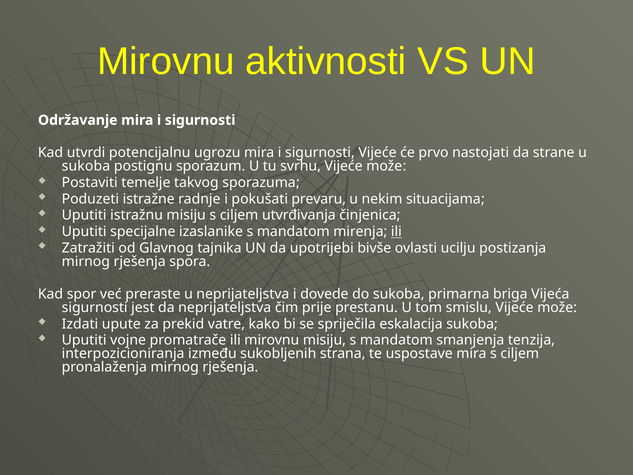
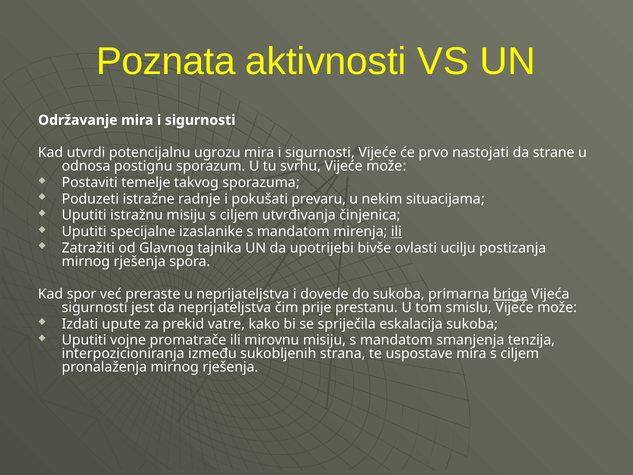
Mirovnu: Mirovnu -> Poznata (166, 61)
sukoba: sukoba -> odnosa (86, 166)
briga underline: none -> present (510, 294)
